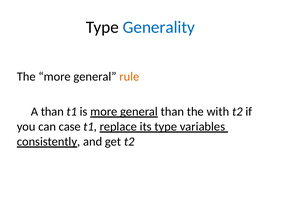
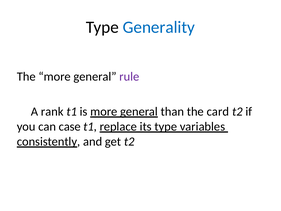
rule colour: orange -> purple (129, 76)
A than: than -> rank (52, 111)
with: with -> card (218, 111)
